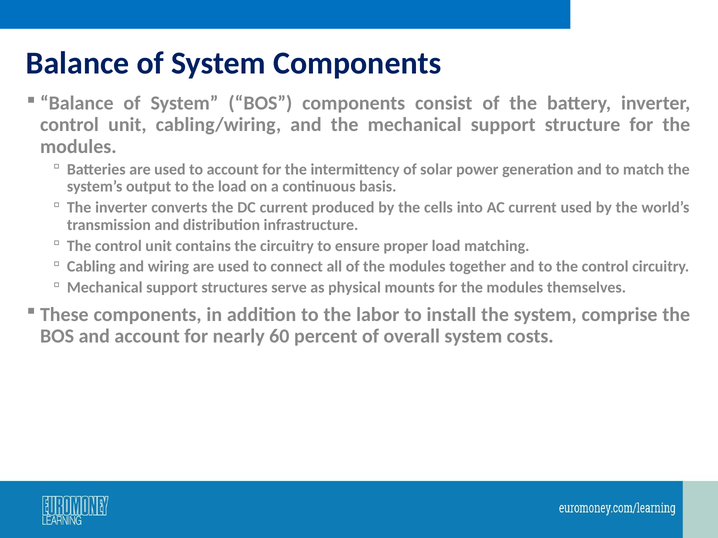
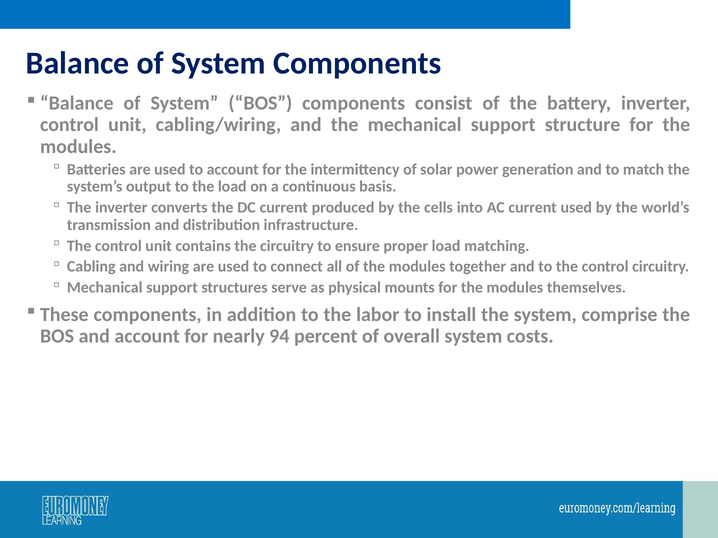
60: 60 -> 94 (279, 336)
